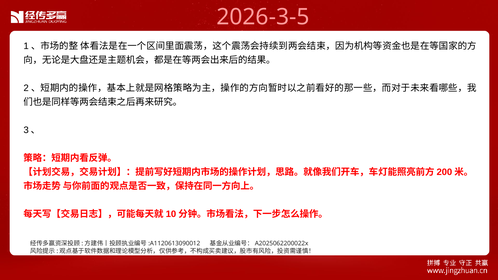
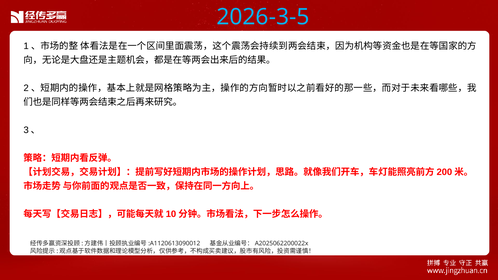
2026-3-5 colour: pink -> light blue (263, 17)
